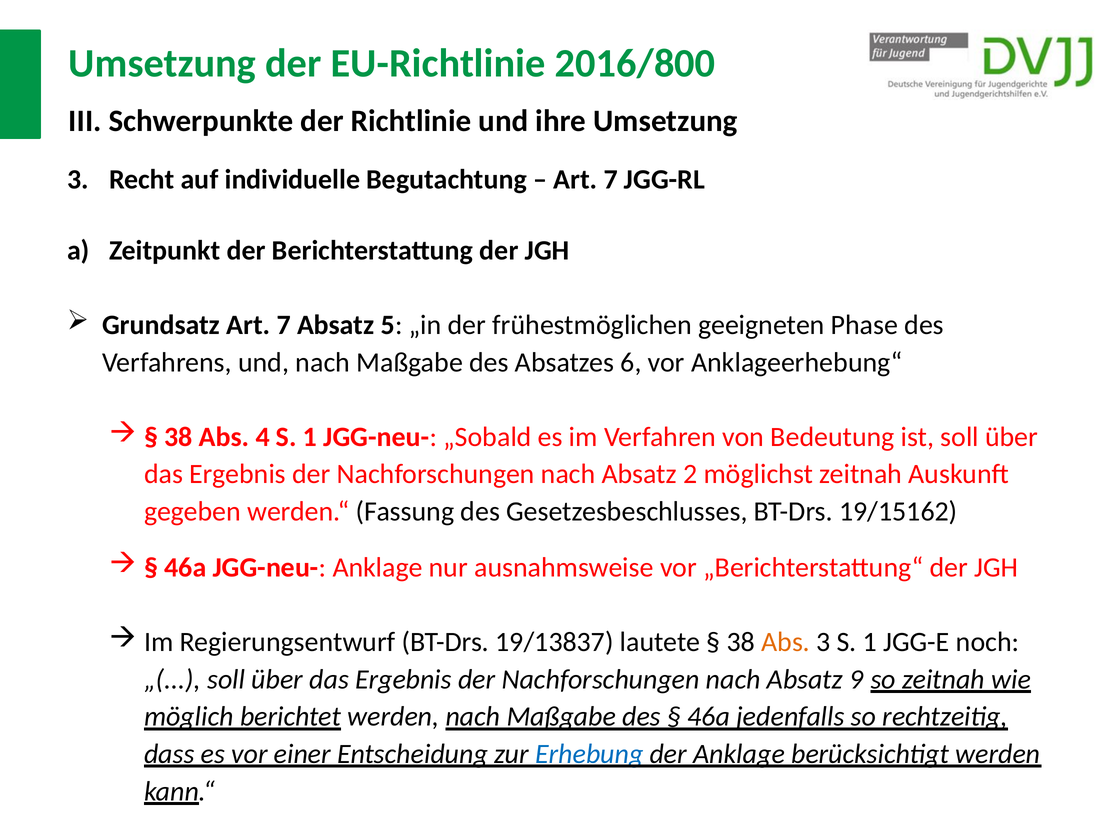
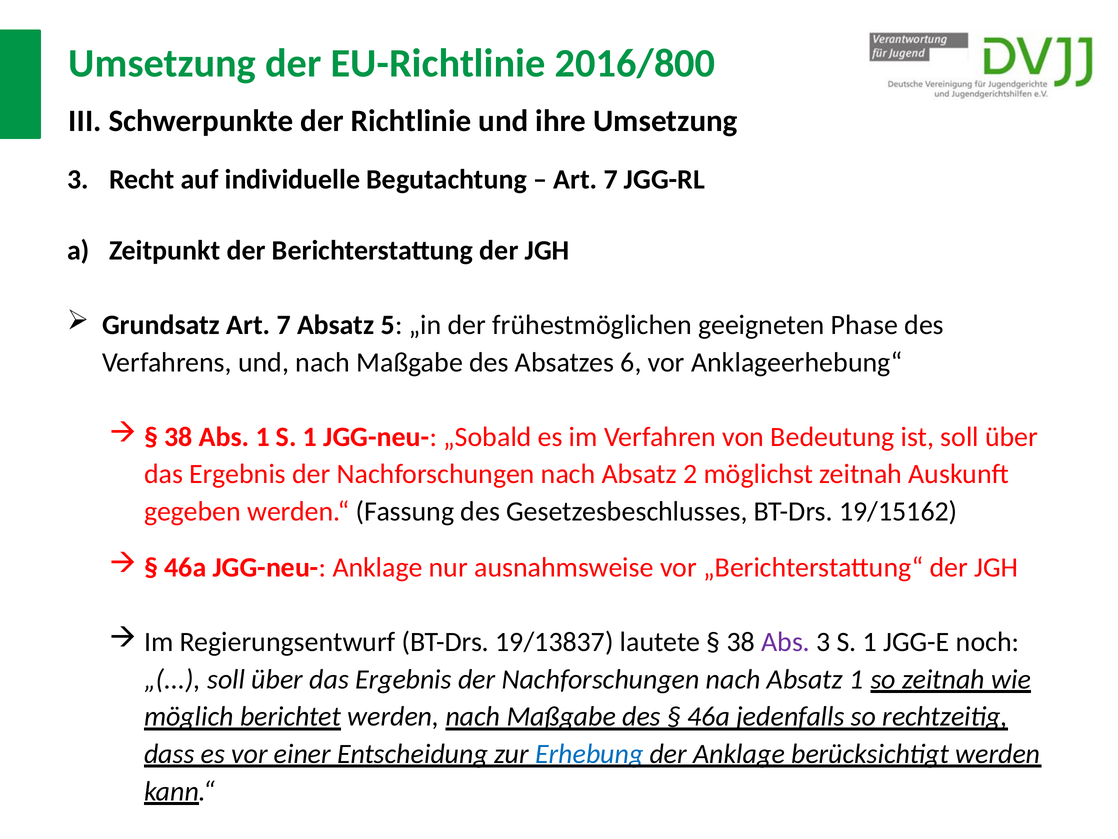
Abs 4: 4 -> 1 (263, 437)
Abs colour: orange -> purple (786, 642)
Absatz 9: 9 -> 1 (856, 679)
